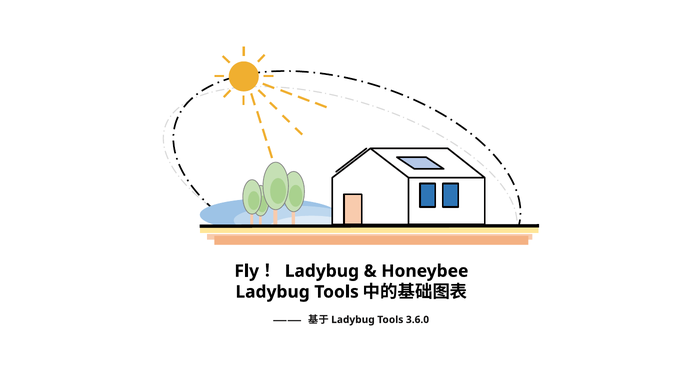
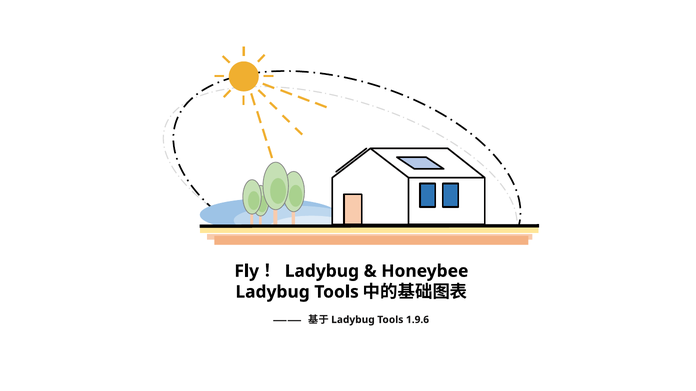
3.6.0: 3.6.0 -> 1.9.6 (418, 320)
